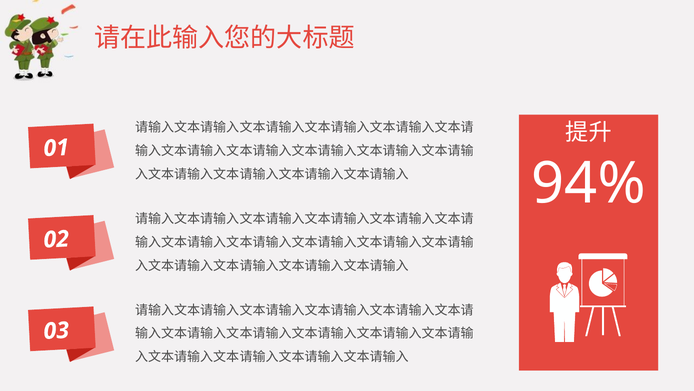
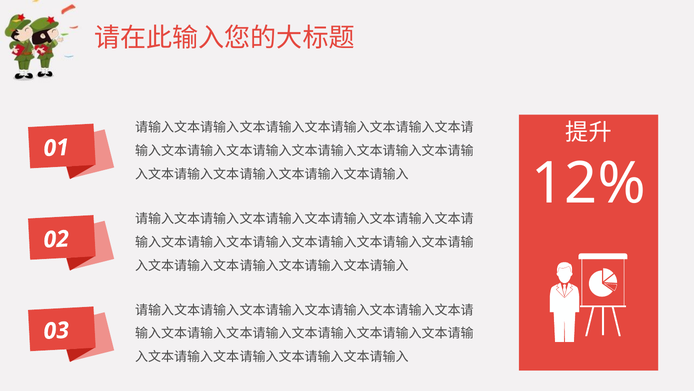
94%: 94% -> 12% (589, 184)
